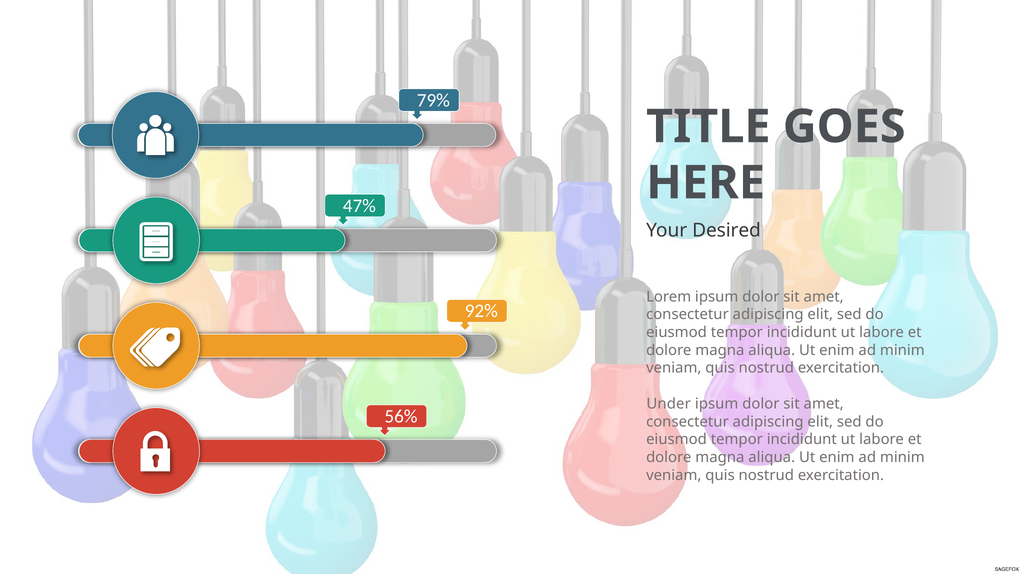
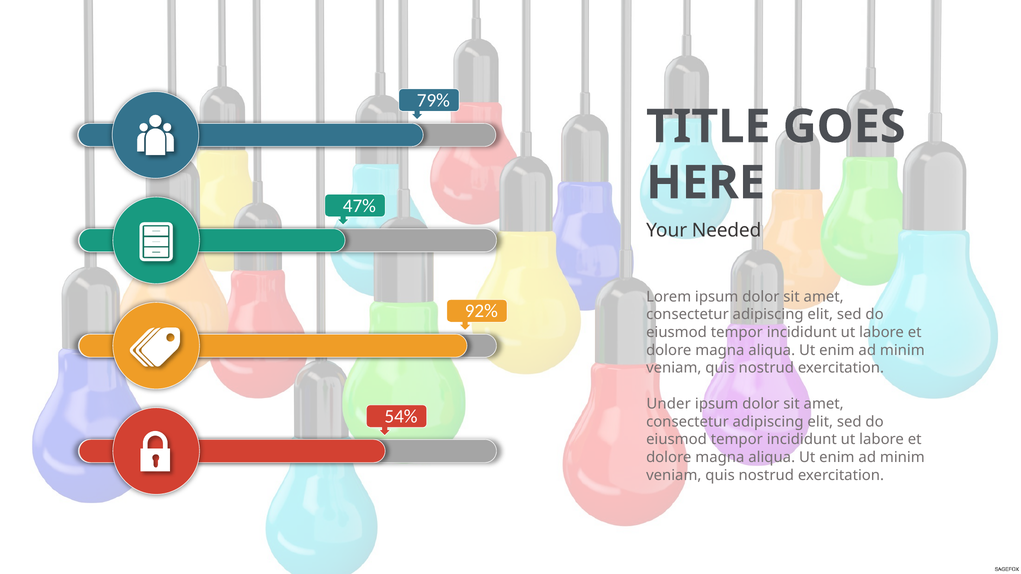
Desired: Desired -> Needed (727, 231)
56%: 56% -> 54% (401, 417)
